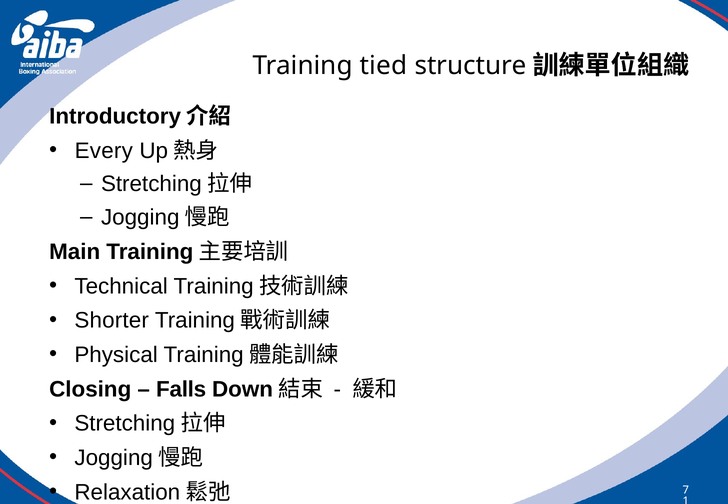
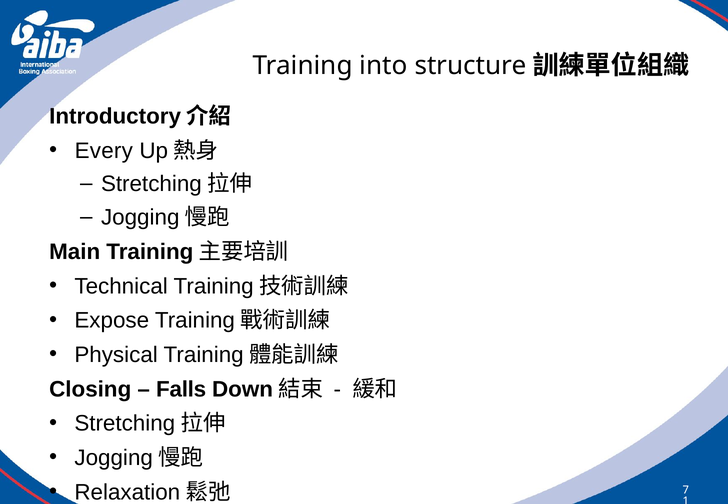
tied: tied -> into (384, 66)
Shorter: Shorter -> Expose (112, 320)
